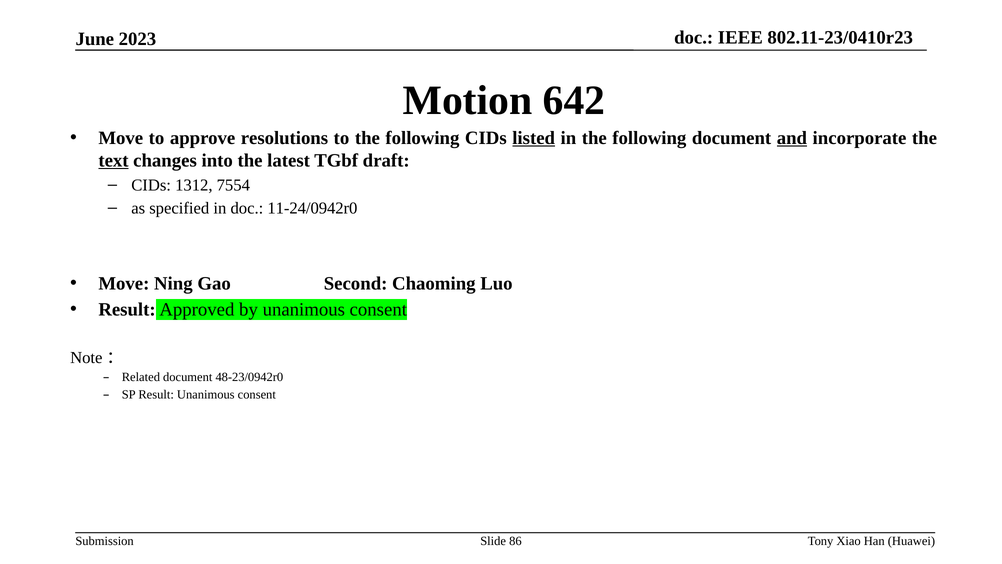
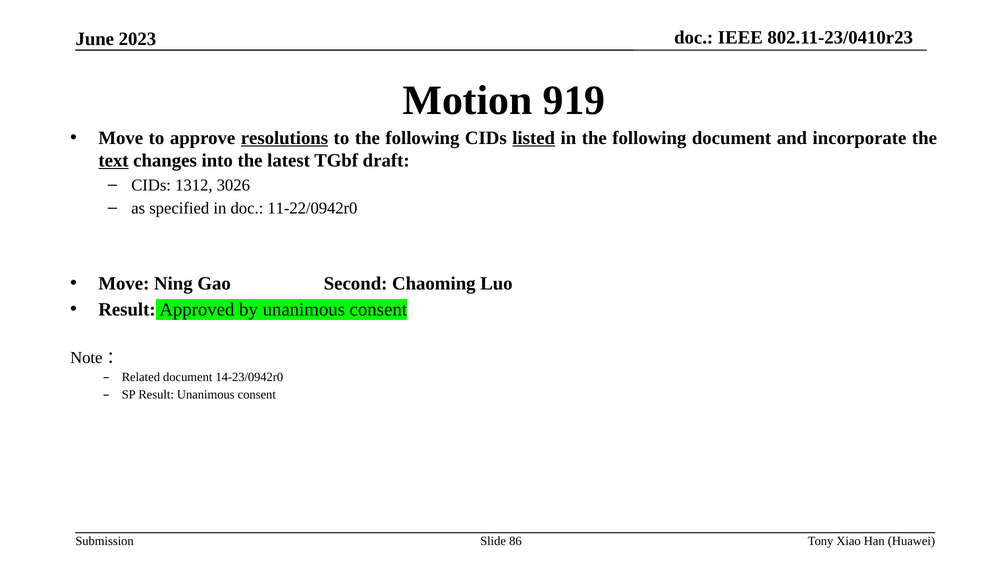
642: 642 -> 919 (574, 101)
resolutions underline: none -> present (284, 138)
and underline: present -> none (792, 138)
7554: 7554 -> 3026 (233, 185)
11-24/0942r0: 11-24/0942r0 -> 11-22/0942r0 (312, 208)
48-23/0942r0: 48-23/0942r0 -> 14-23/0942r0 (249, 377)
